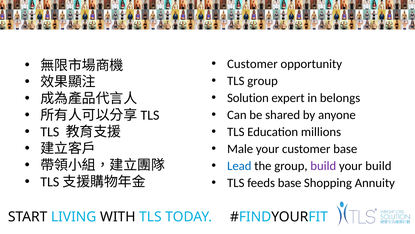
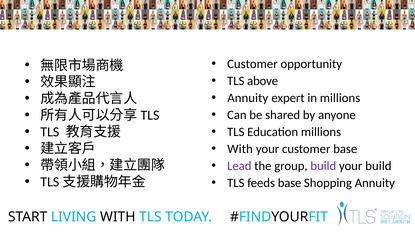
TLS group: group -> above (263, 81)
Solution: Solution -> Annuity (248, 98)
in belongs: belongs -> millions (340, 98)
Male: Male -> With (240, 149)
Lead colour: blue -> purple (239, 166)
